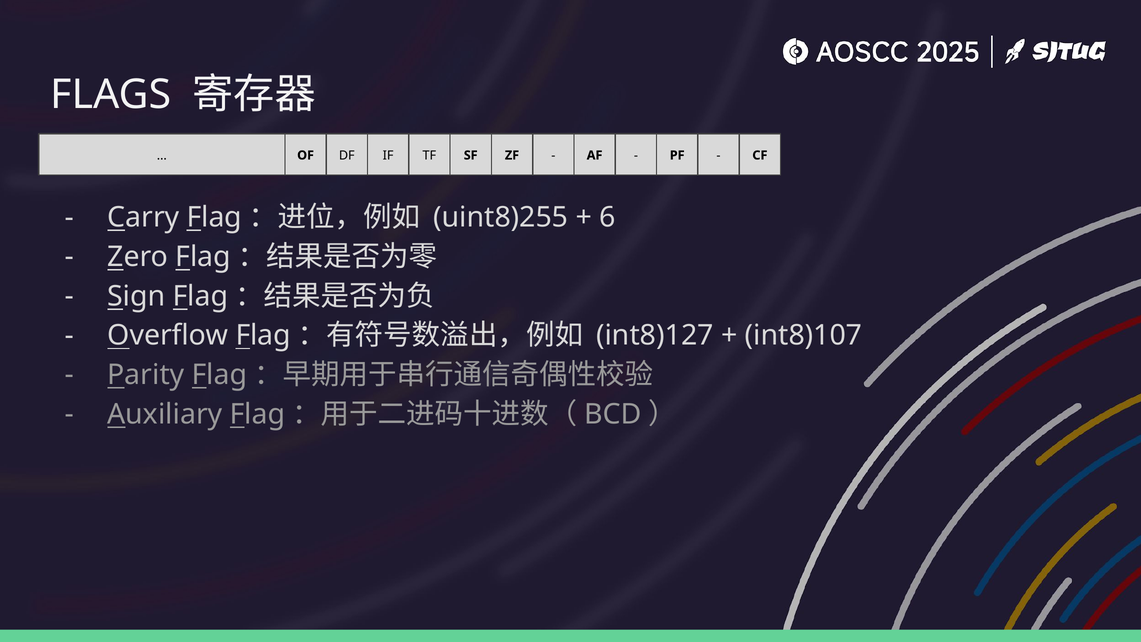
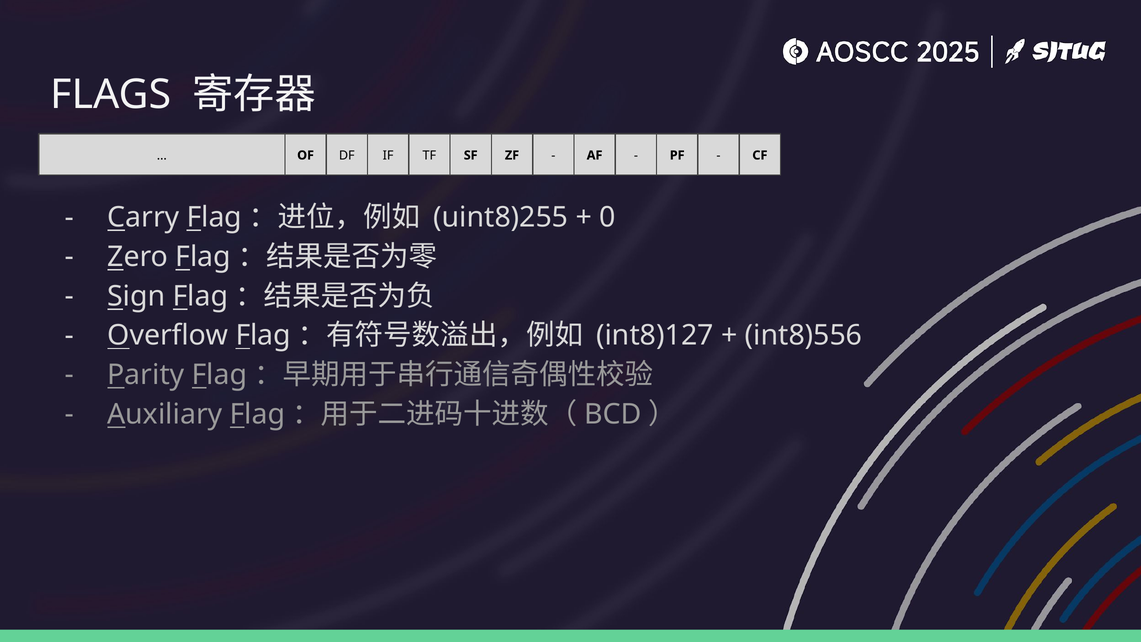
6: 6 -> 0 (608, 217)
int8)107: int8)107 -> int8)556 (804, 335)
